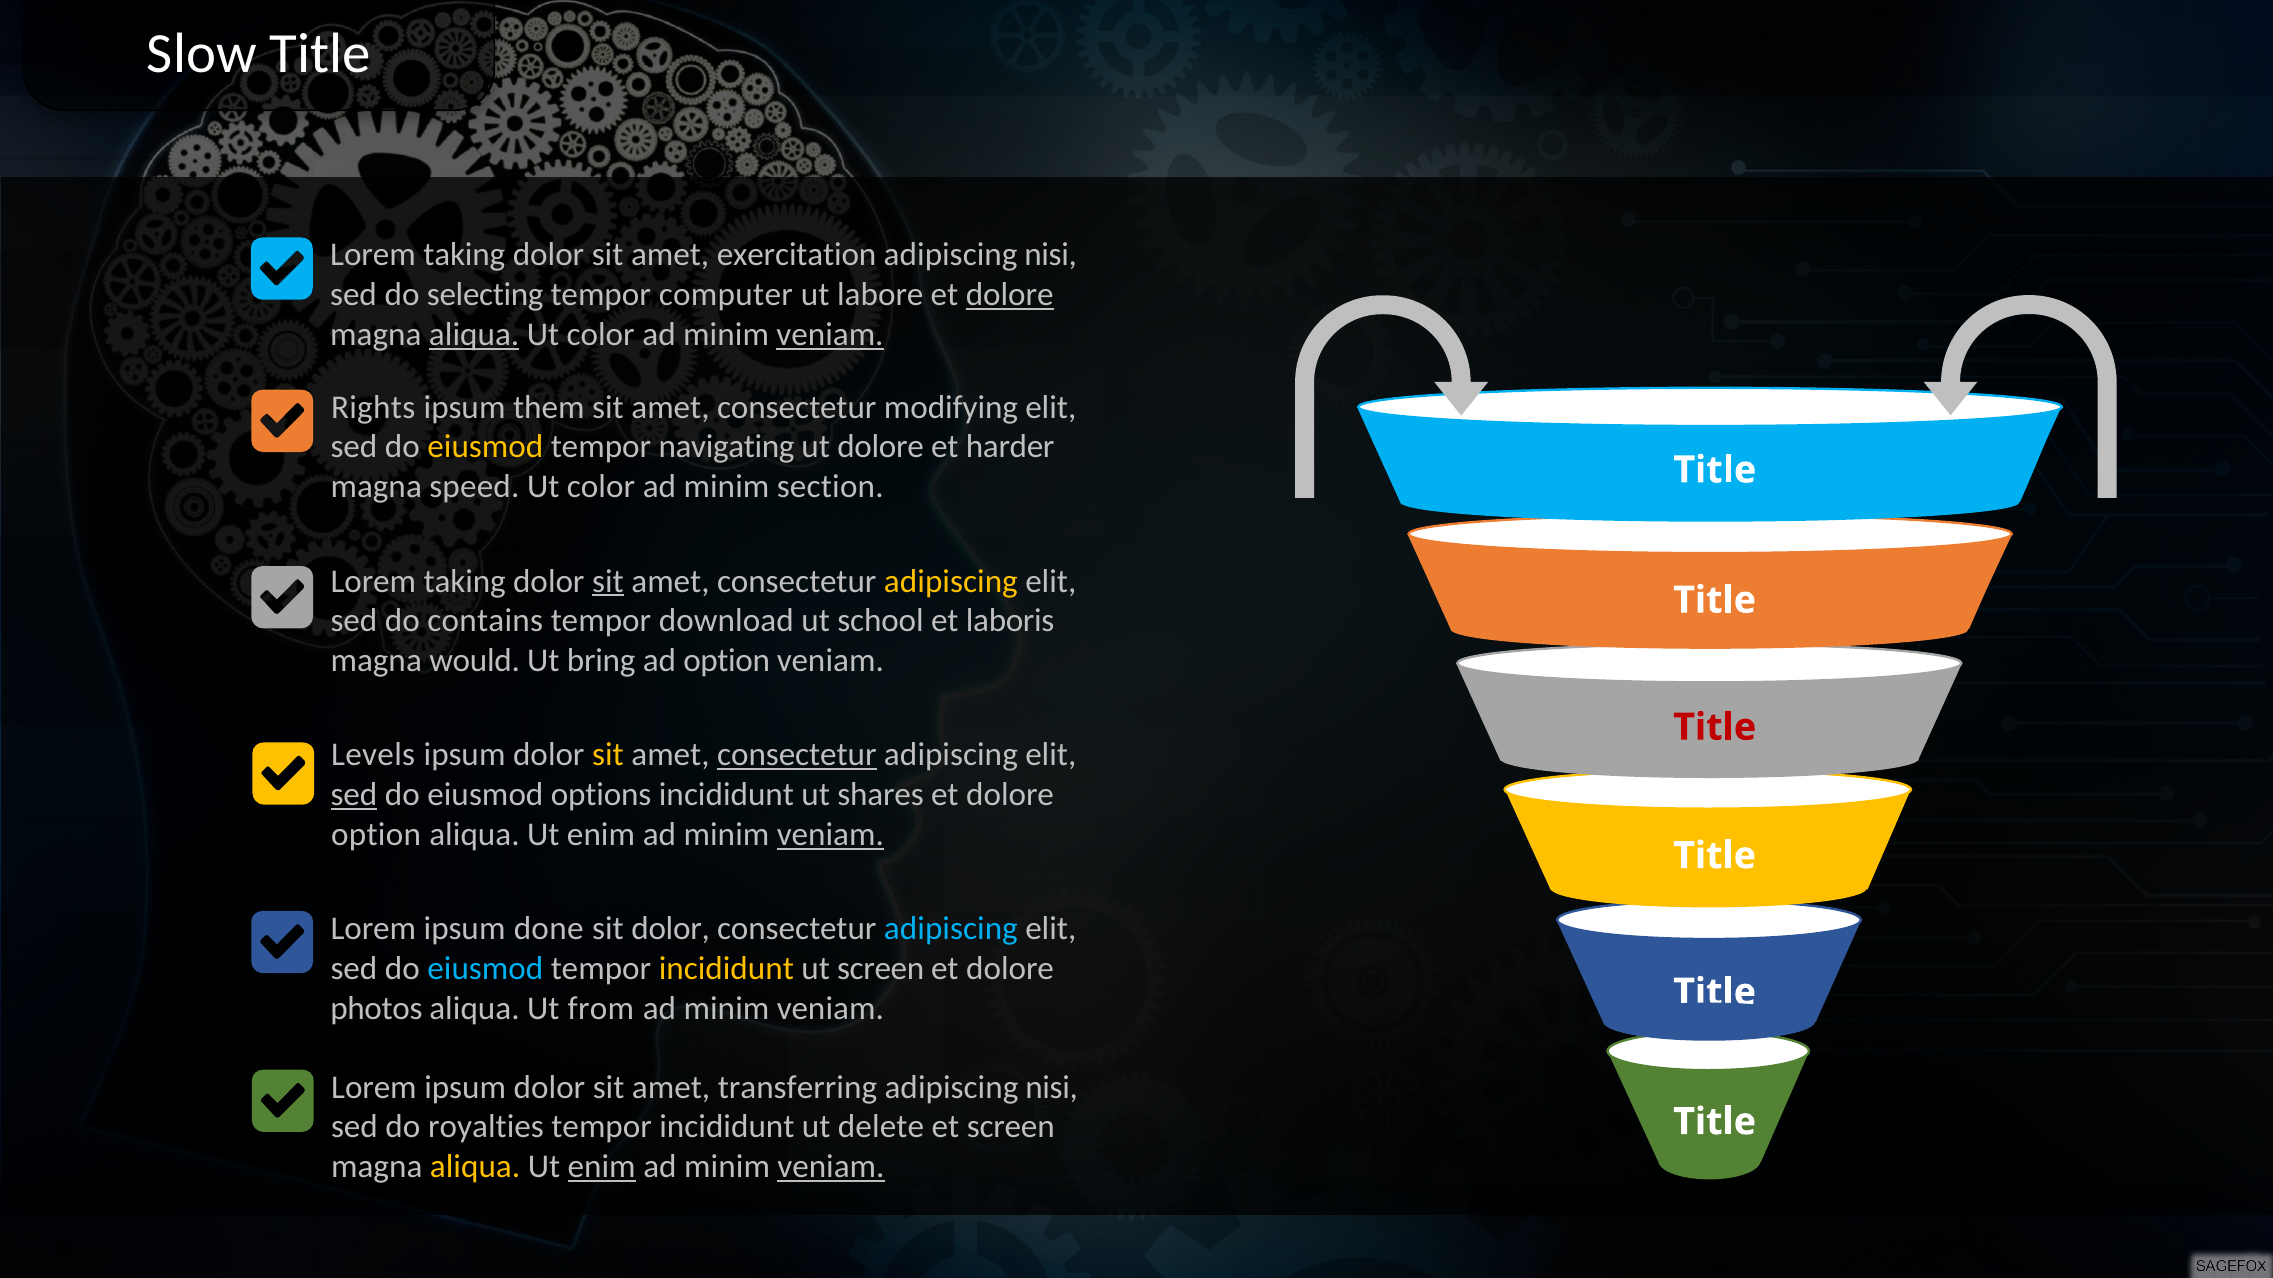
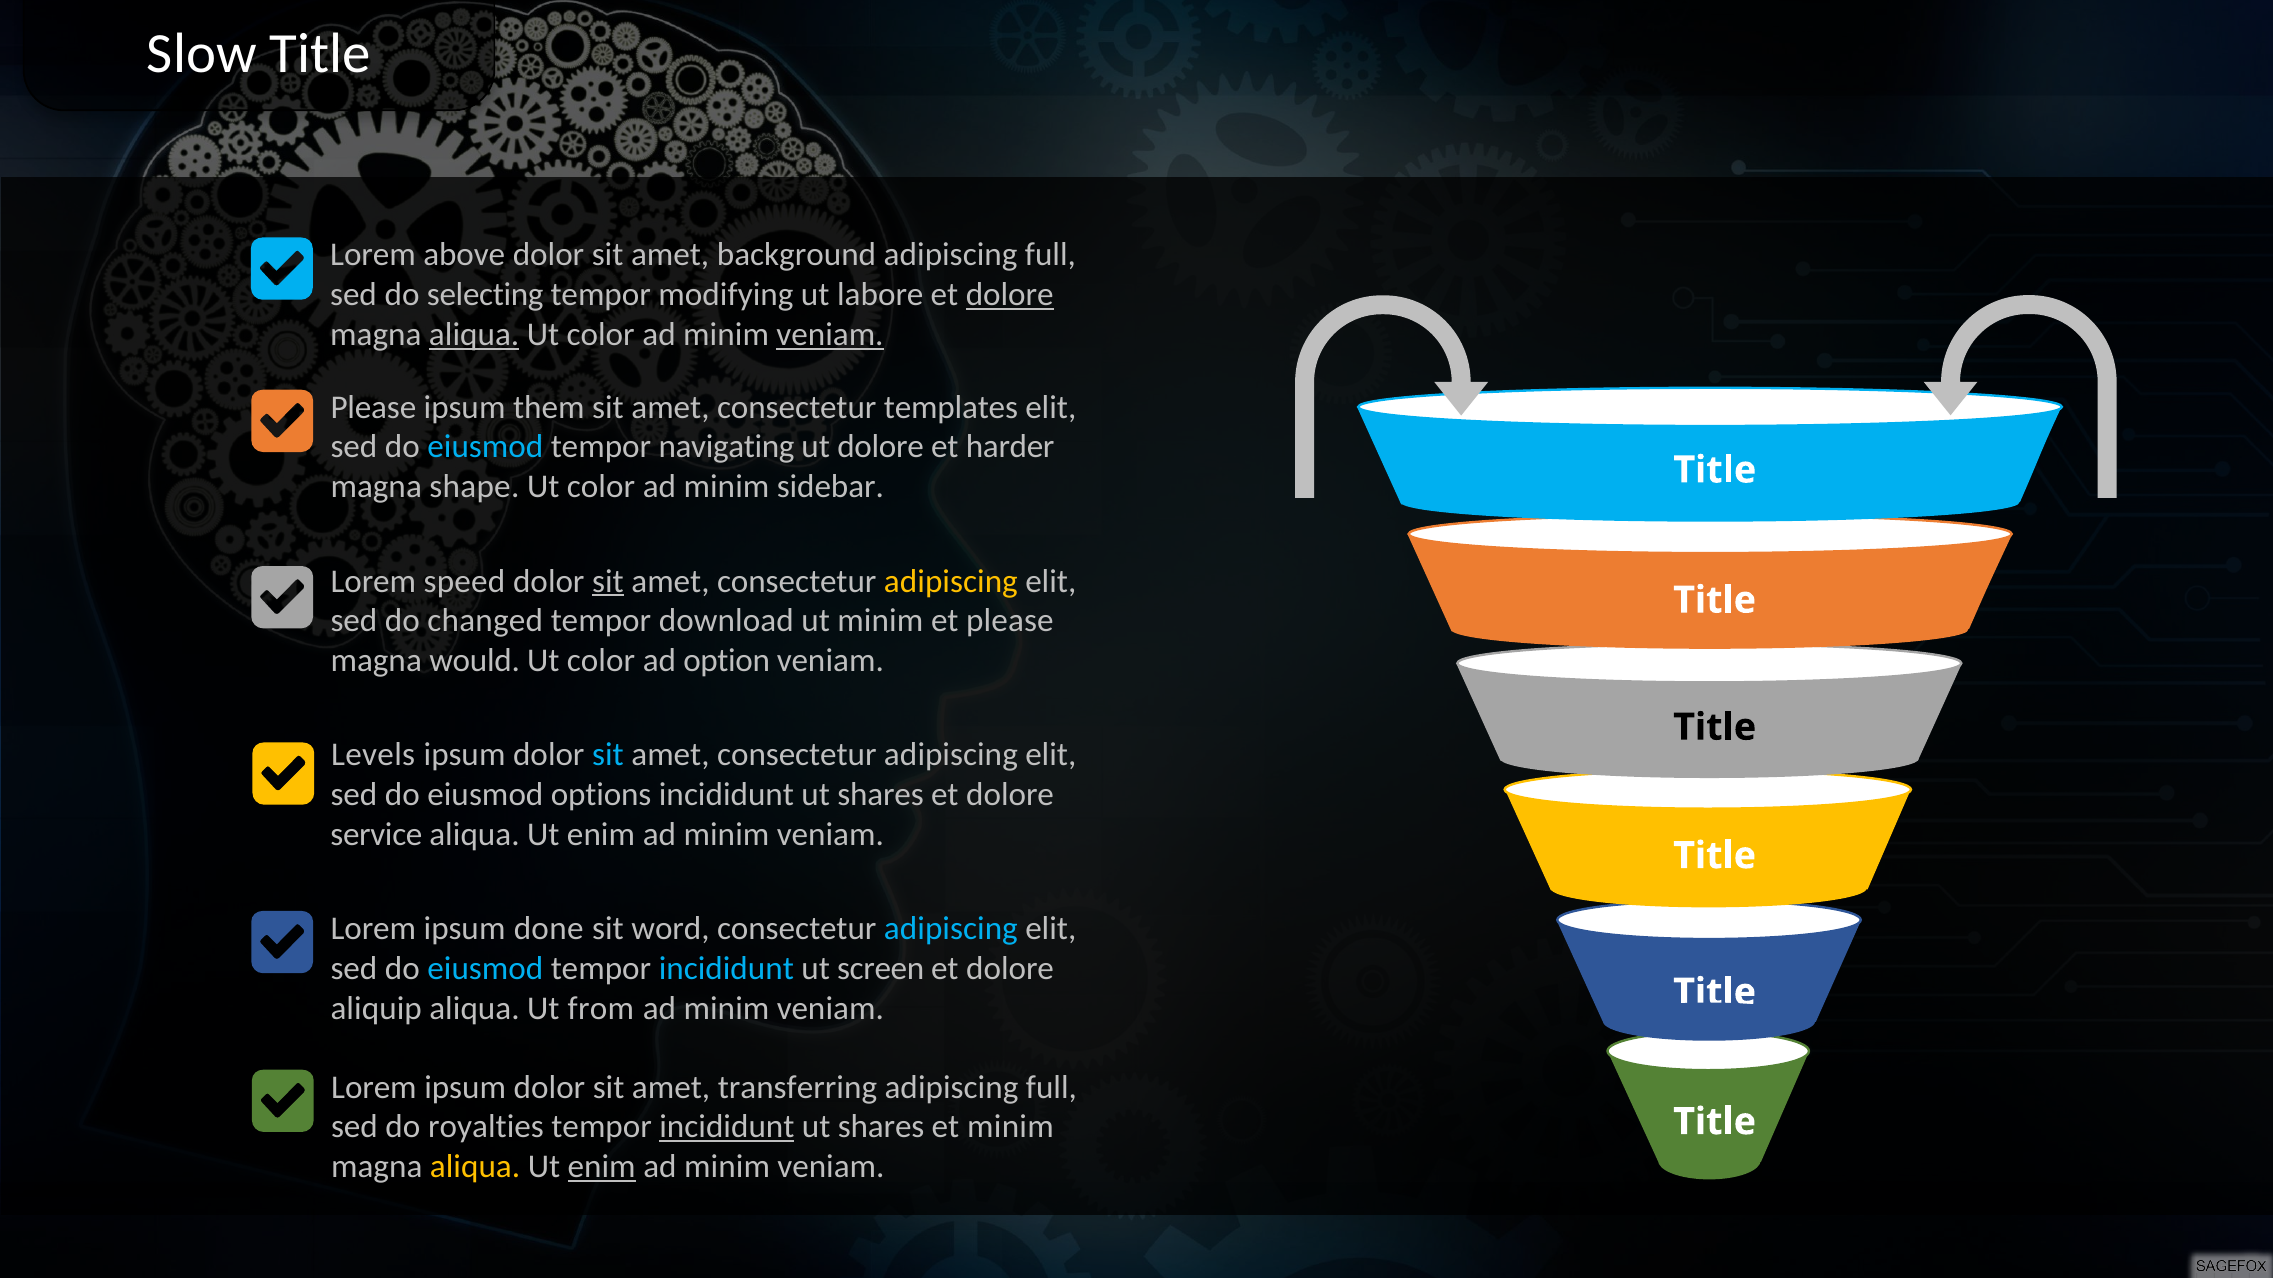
taking: taking -> above (464, 255)
exercitation: exercitation -> background (796, 255)
nisi: nisi -> full (1050, 255)
computer: computer -> modifying (726, 295)
Rights: Rights -> Please (373, 407)
modifying: modifying -> templates (951, 407)
eiusmod colour: yellow -> light blue (485, 447)
speed: speed -> shape (474, 487)
section: section -> sidebar (830, 487)
taking: taking -> speed (464, 581)
contains: contains -> changed (485, 621)
ut school: school -> minim (880, 621)
et laboris: laboris -> please (1010, 621)
bring: bring -> color (601, 661)
Title colour: red -> black (1715, 728)
sit colour: yellow -> light blue (608, 755)
consectetur underline: present -> none (797, 755)
sed underline: present -> none (354, 795)
option: option -> service (376, 835)
veniam underline: present -> none (830, 835)
sit dolor: dolor -> word (670, 929)
incididunt colour: yellow -> light blue (726, 969)
photos: photos -> aliquip (376, 1009)
nisi: nisi -> full (1051, 1088)
incididunt underline: none -> present (727, 1127)
delete: delete -> shares (881, 1127)
et screen: screen -> minim (1010, 1127)
veniam underline: present -> none (831, 1167)
